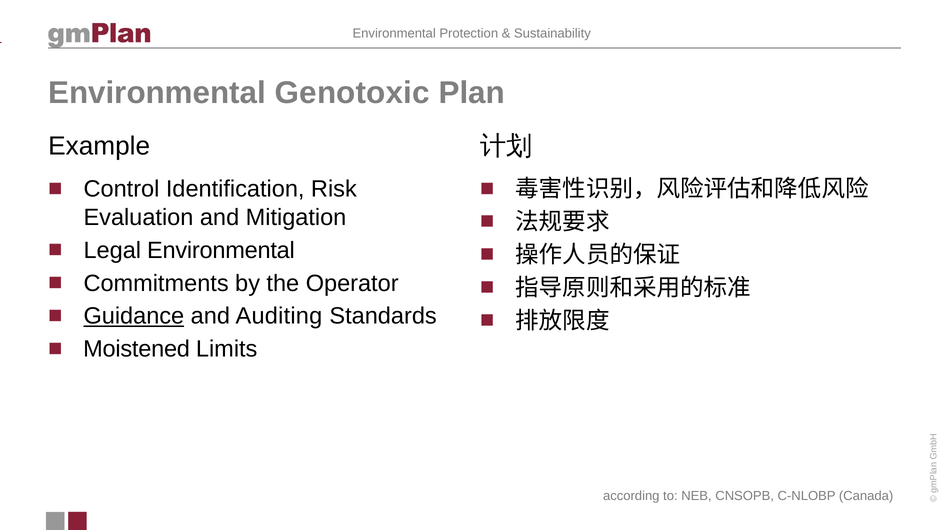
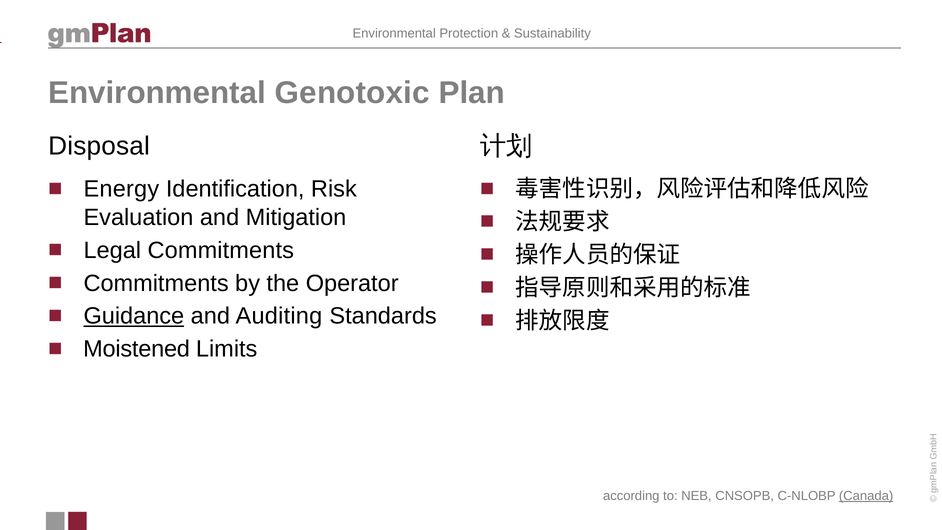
Example: Example -> Disposal (99, 146)
Control: Control -> Energy (121, 189)
Legal Environmental: Environmental -> Commitments (221, 250)
Canada underline: none -> present (866, 496)
